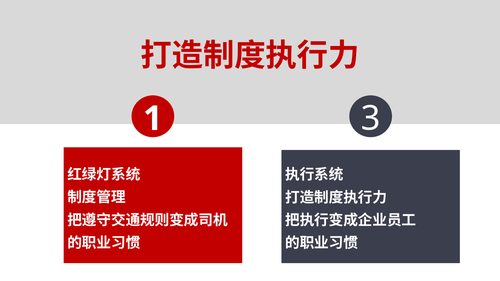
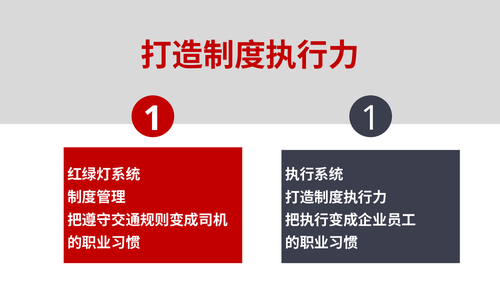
1 3: 3 -> 1 (371, 119)
